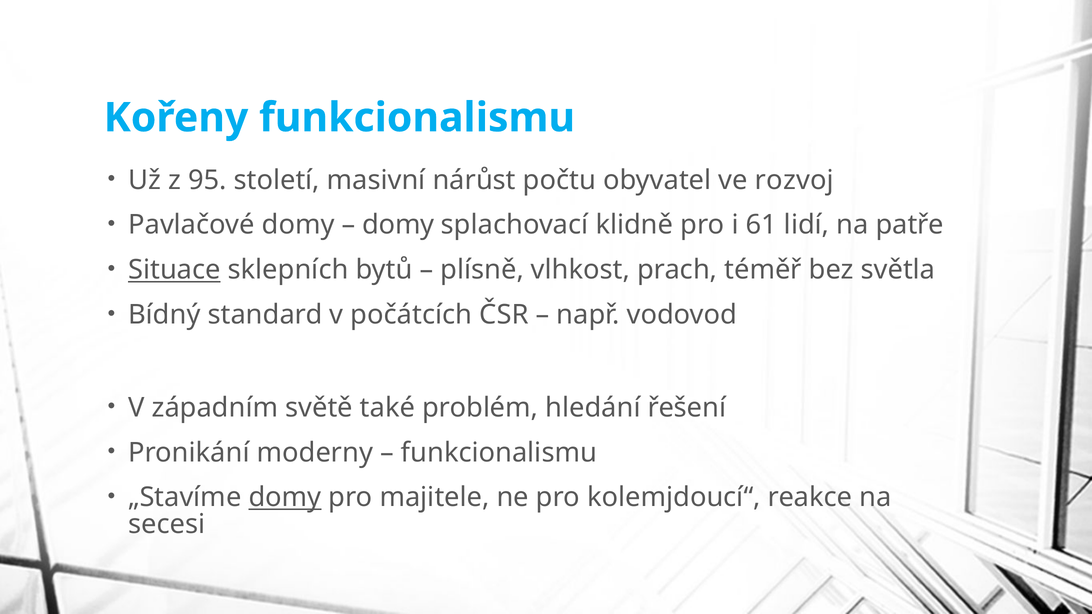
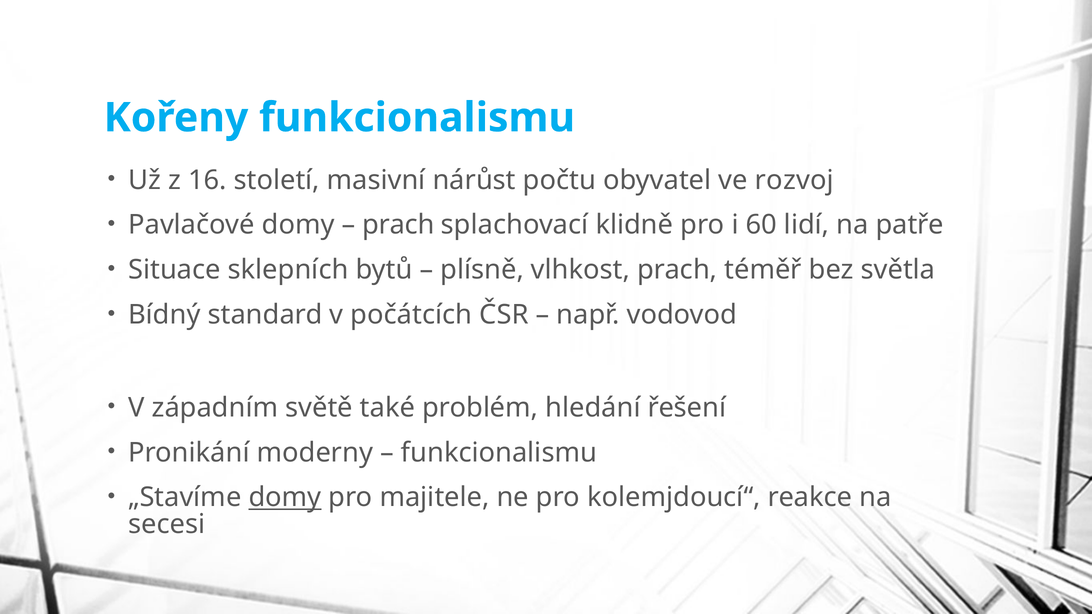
95: 95 -> 16 (207, 180)
domy: domy -> prach (398, 225)
61: 61 -> 60 (761, 225)
Situace underline: present -> none (174, 270)
